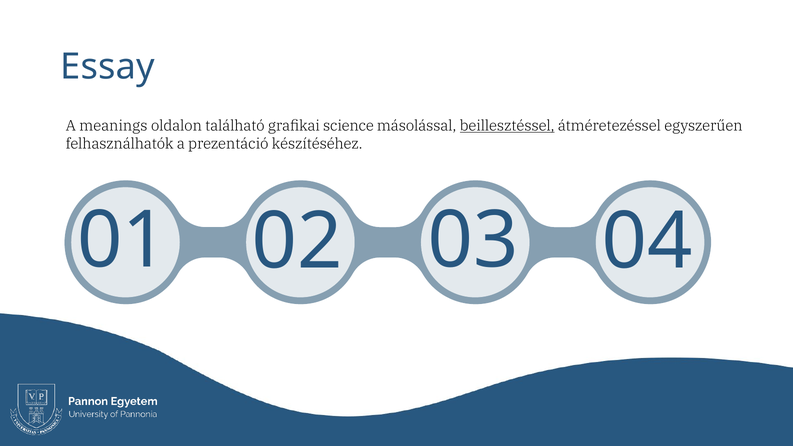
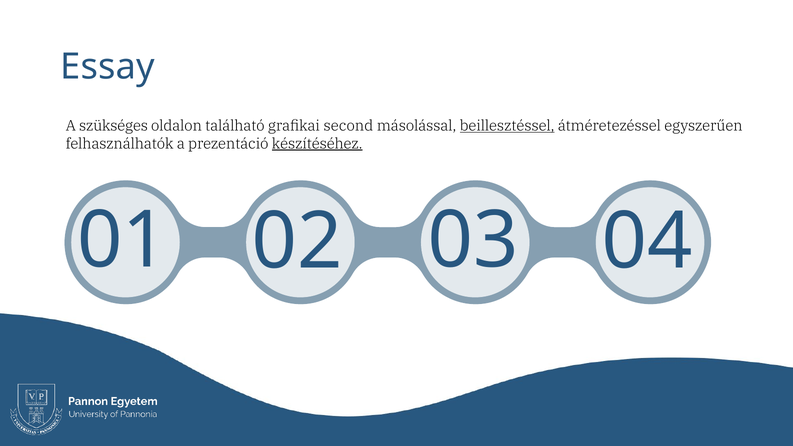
meanings: meanings -> szükséges (114, 126)
science: science -> second (348, 126)
készítéséhez underline: none -> present (317, 144)
